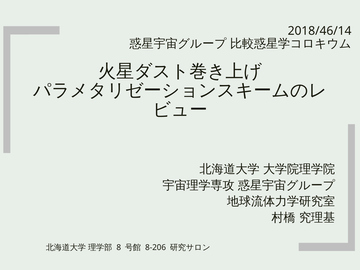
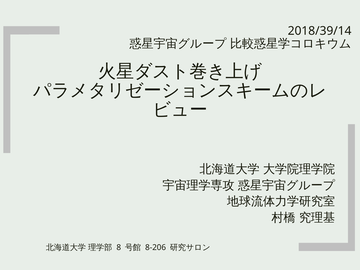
2018/46/14: 2018/46/14 -> 2018/39/14 (320, 31)
